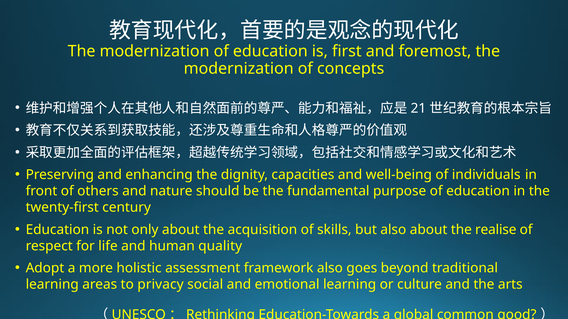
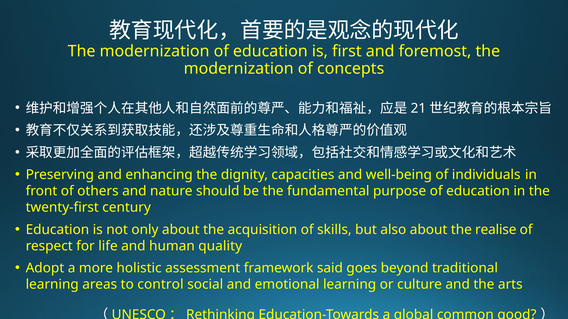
framework also: also -> said (330, 269)
privacy: privacy -> control (160, 285)
